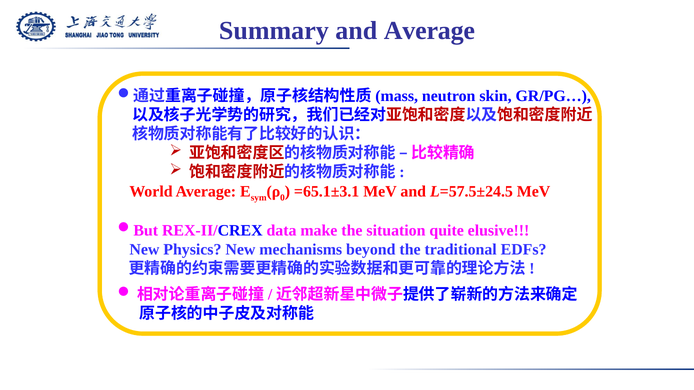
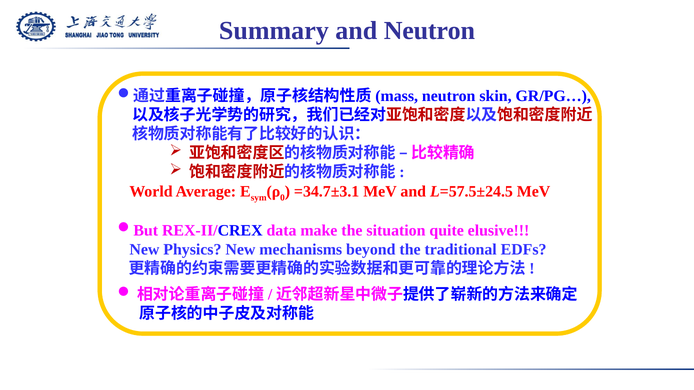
and Average: Average -> Neutron (429, 31)
=65.1±3.1: =65.1±3.1 -> =34.7±3.1 (327, 191)
